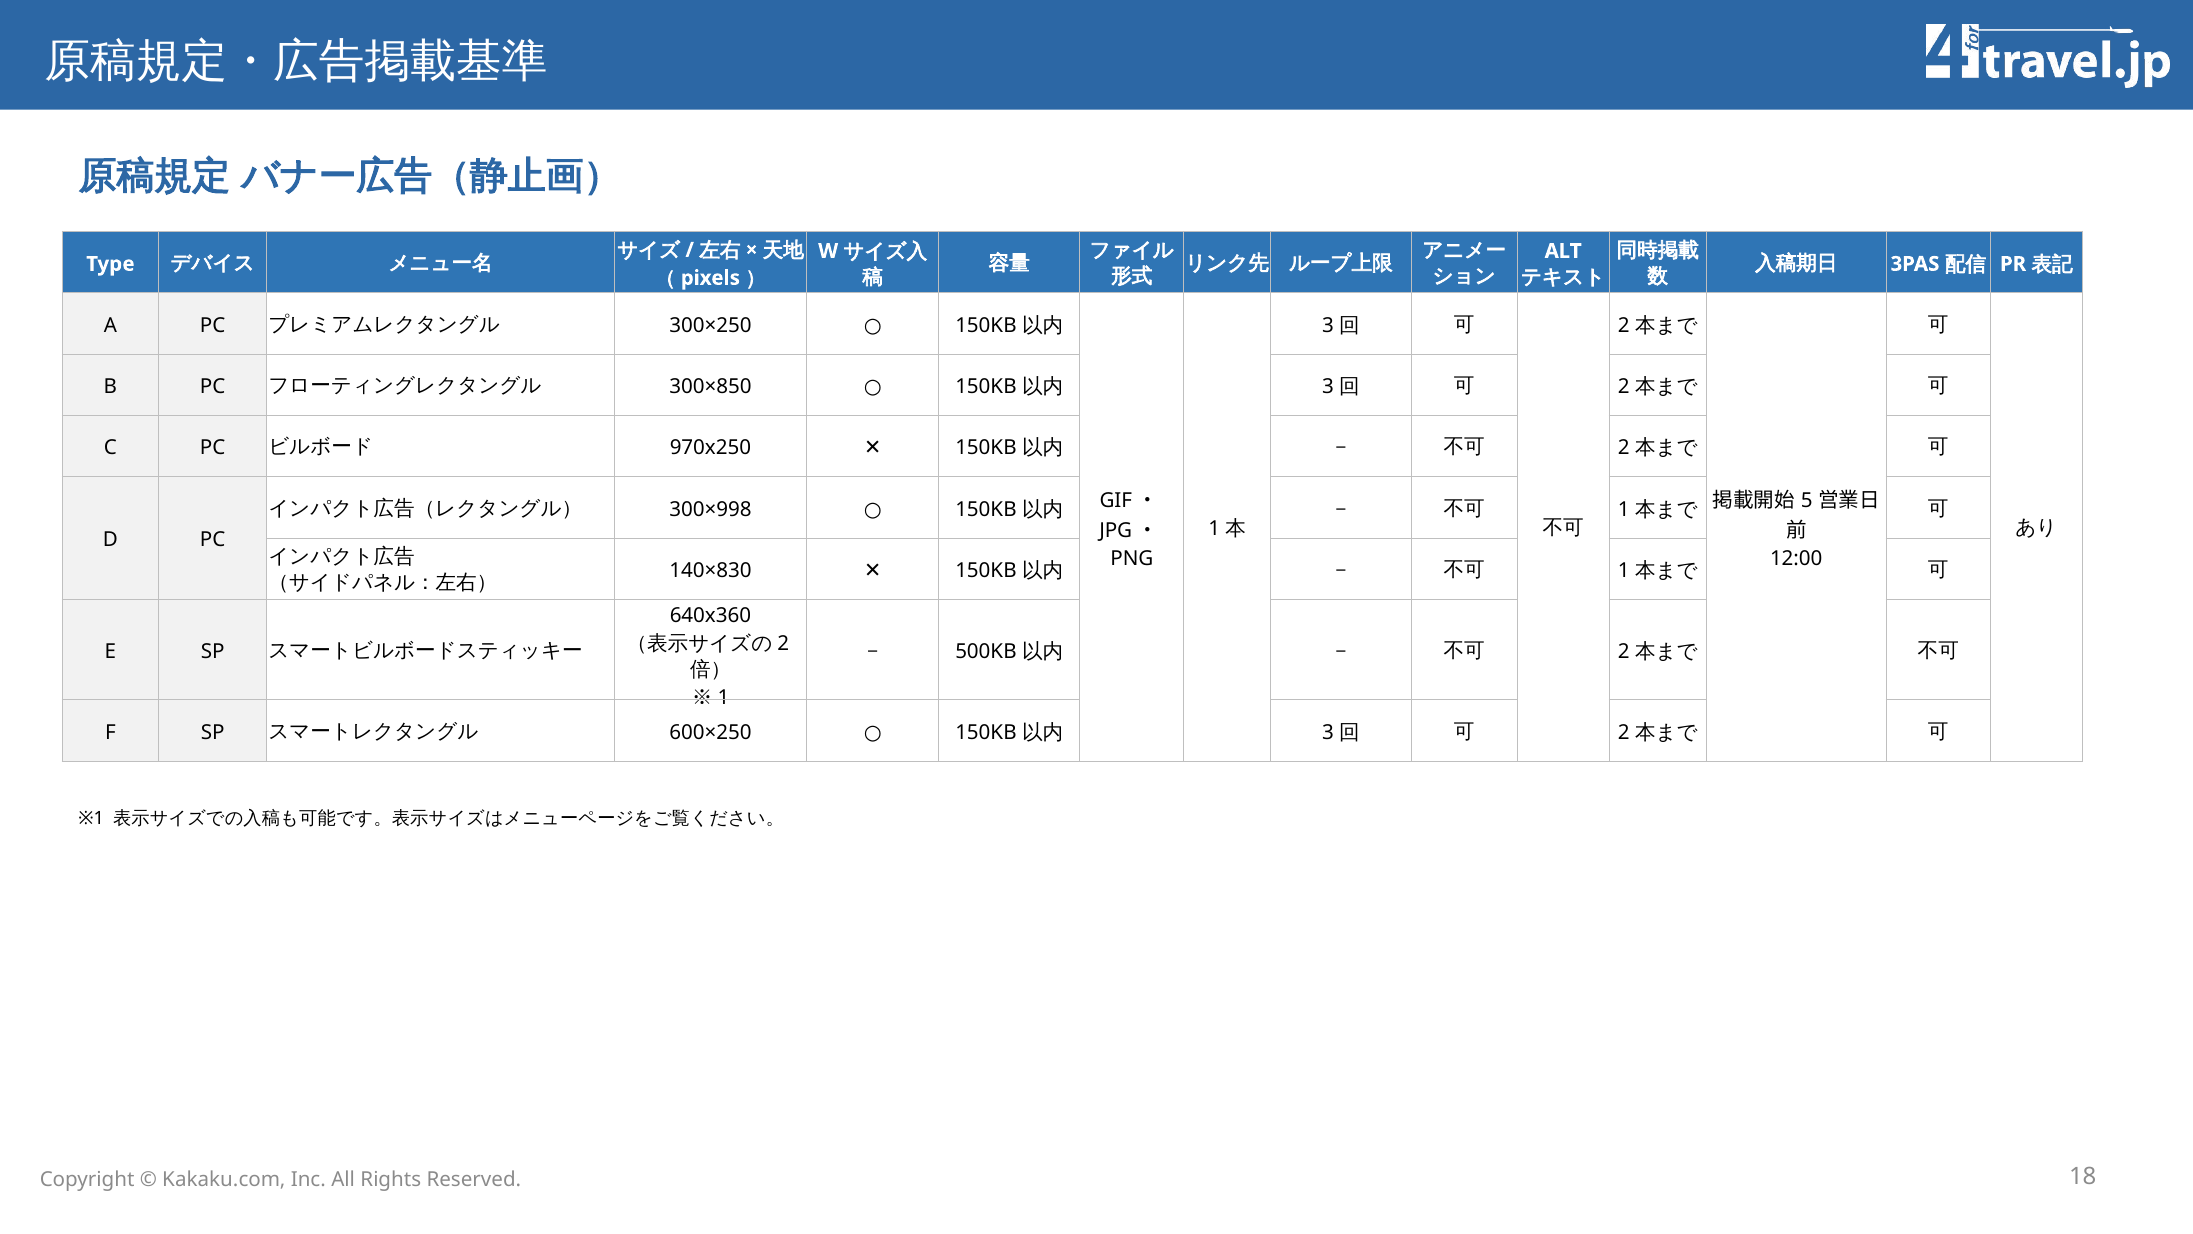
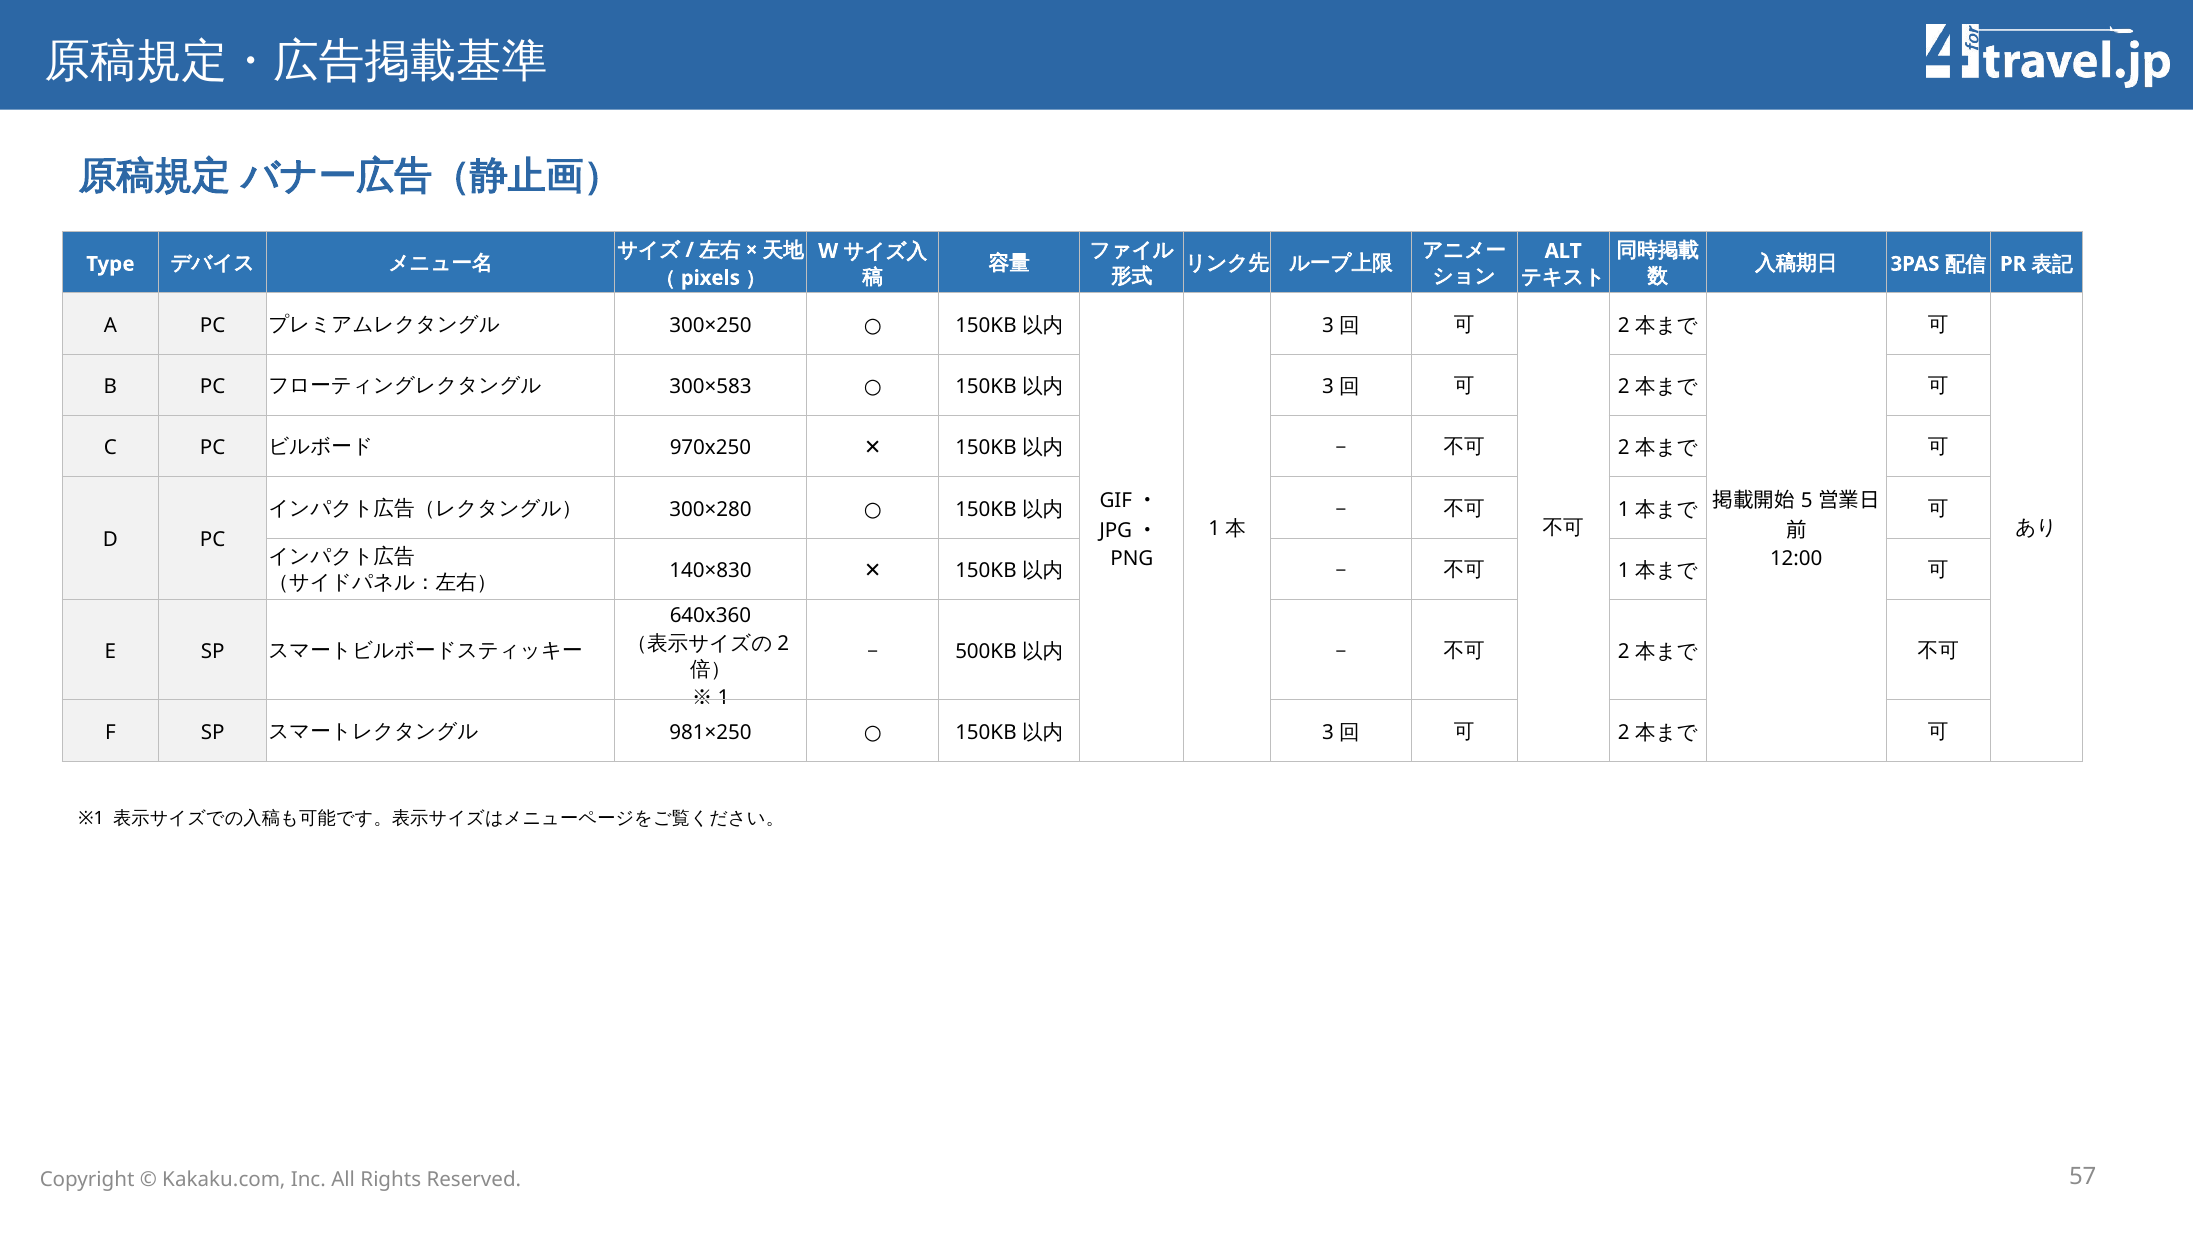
300×850: 300×850 -> 300×583 (711, 387)
300×998: 300×998 -> 300×280 (711, 509)
600×250: 600×250 -> 981×250 (711, 732)
18: 18 -> 57 (2083, 1176)
